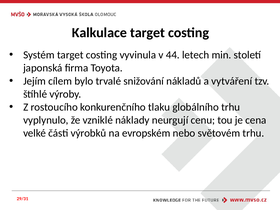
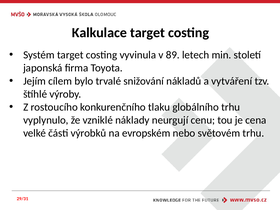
44: 44 -> 89 (173, 55)
